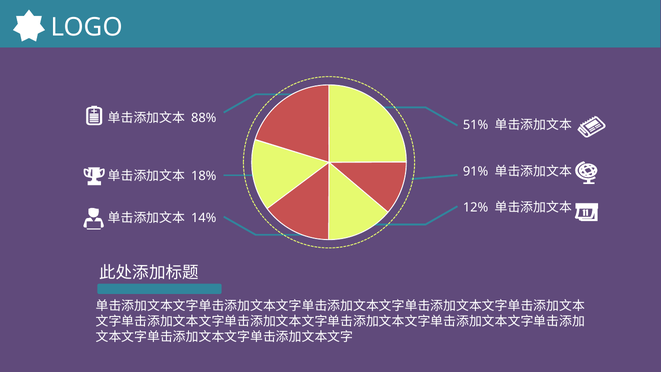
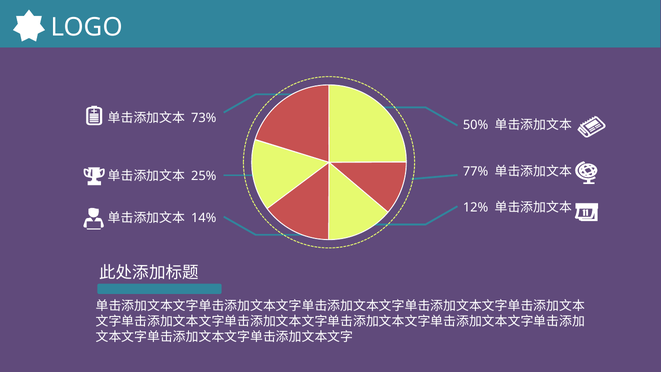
88%: 88% -> 73% (204, 118)
51%: 51% -> 50% (476, 125)
91%: 91% -> 77% (476, 171)
18%: 18% -> 25% (204, 176)
